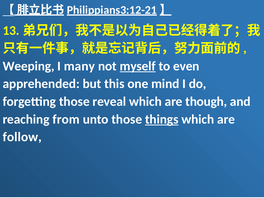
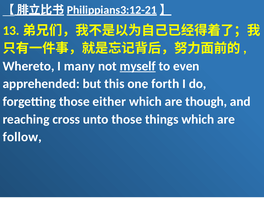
Weeping: Weeping -> Whereto (29, 66)
mind: mind -> forth (165, 84)
reveal: reveal -> either (109, 102)
from: from -> cross (66, 119)
things underline: present -> none (162, 119)
